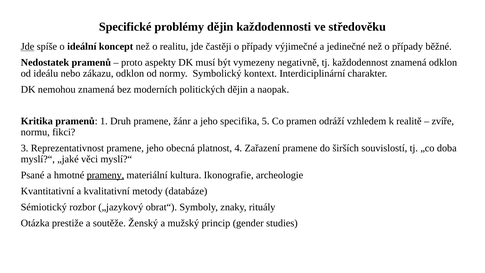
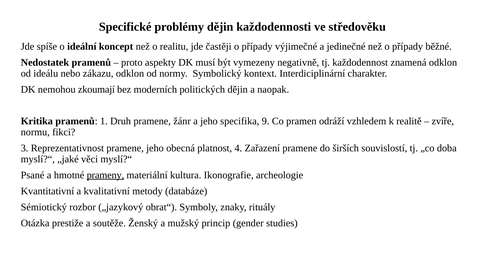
Jde underline: present -> none (28, 46)
nemohou znamená: znamená -> zkoumají (96, 89)
5: 5 -> 9 (266, 121)
